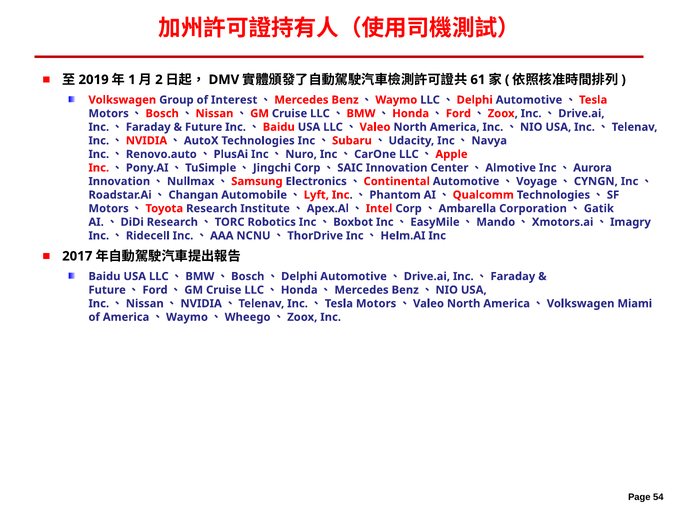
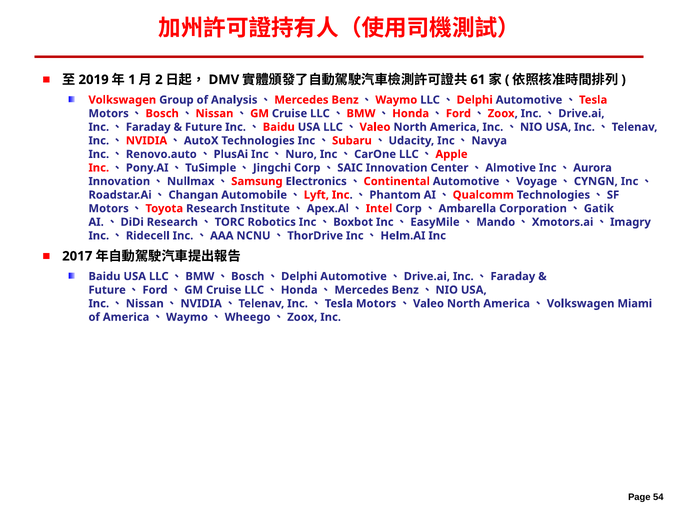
Interest: Interest -> Analysis (234, 100)
